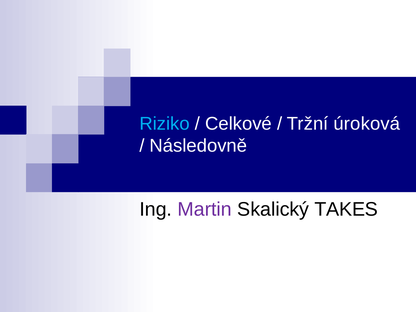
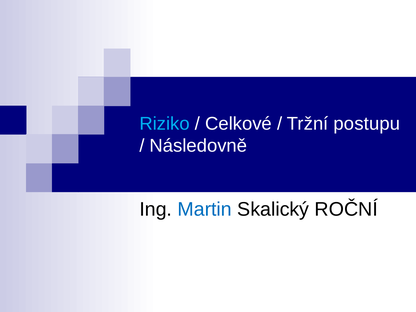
úroková: úroková -> postupu (367, 124)
Martin colour: purple -> blue (205, 209)
TAKES: TAKES -> ROČNÍ (346, 209)
